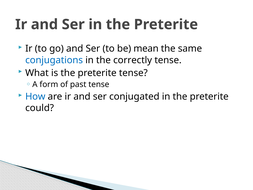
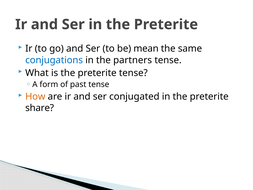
correctly: correctly -> partners (133, 60)
How colour: blue -> orange (35, 96)
could: could -> share (40, 108)
